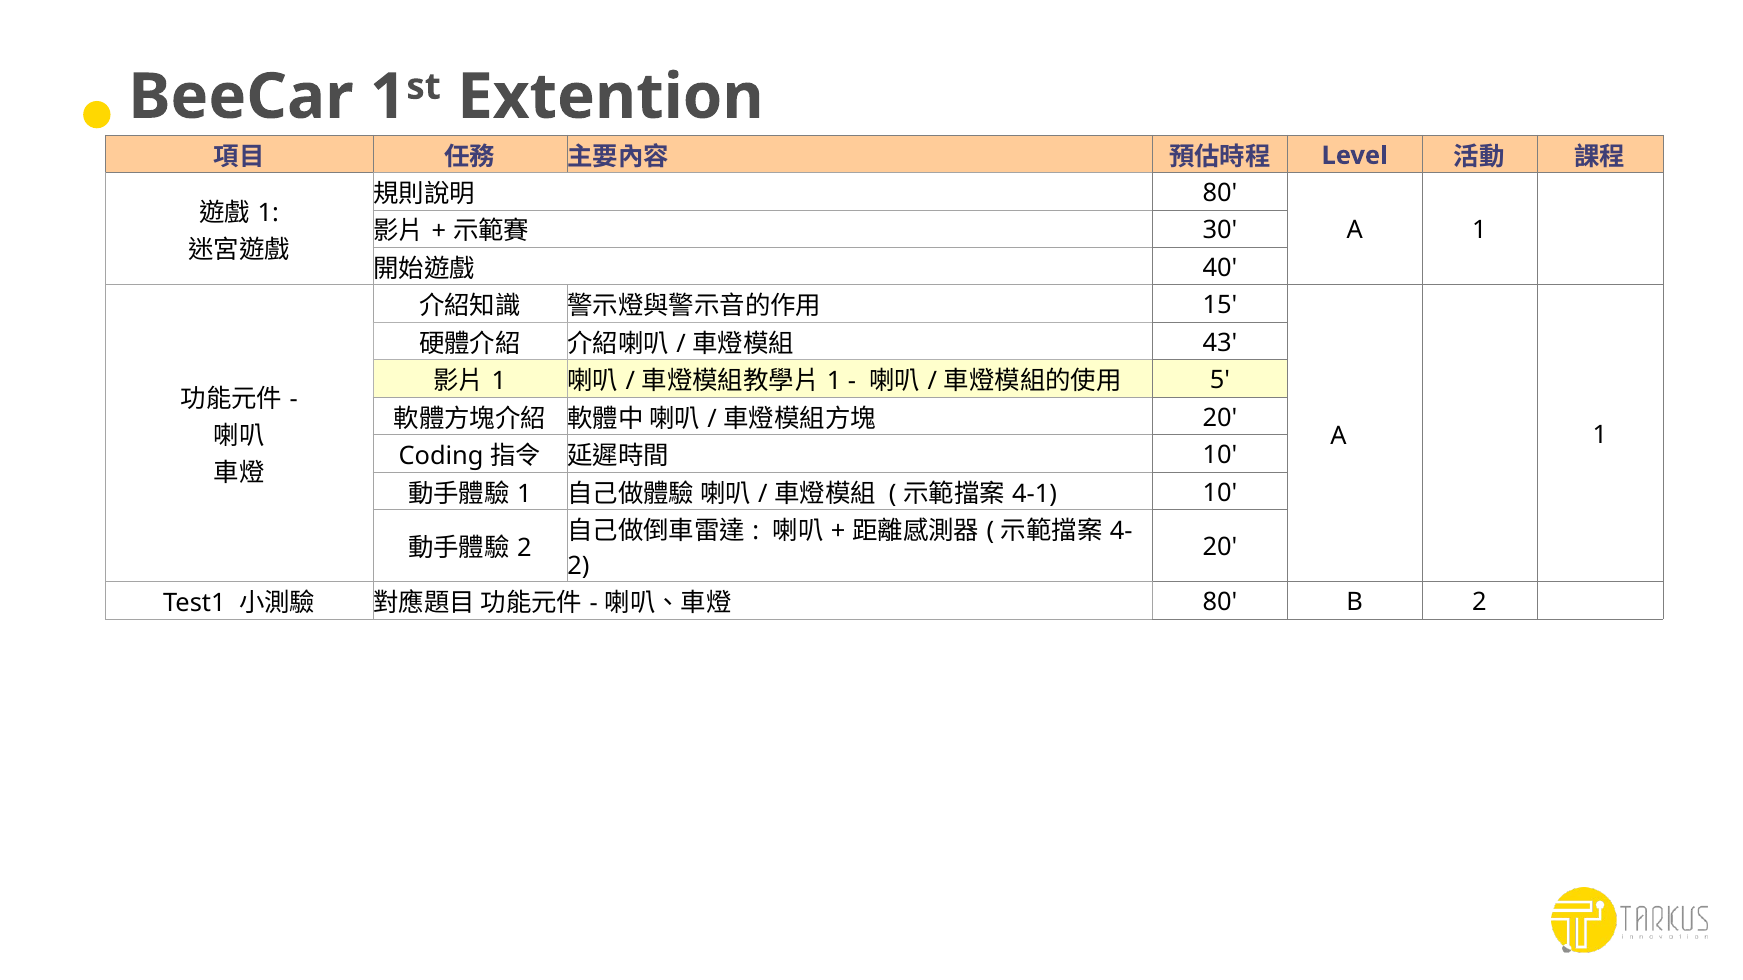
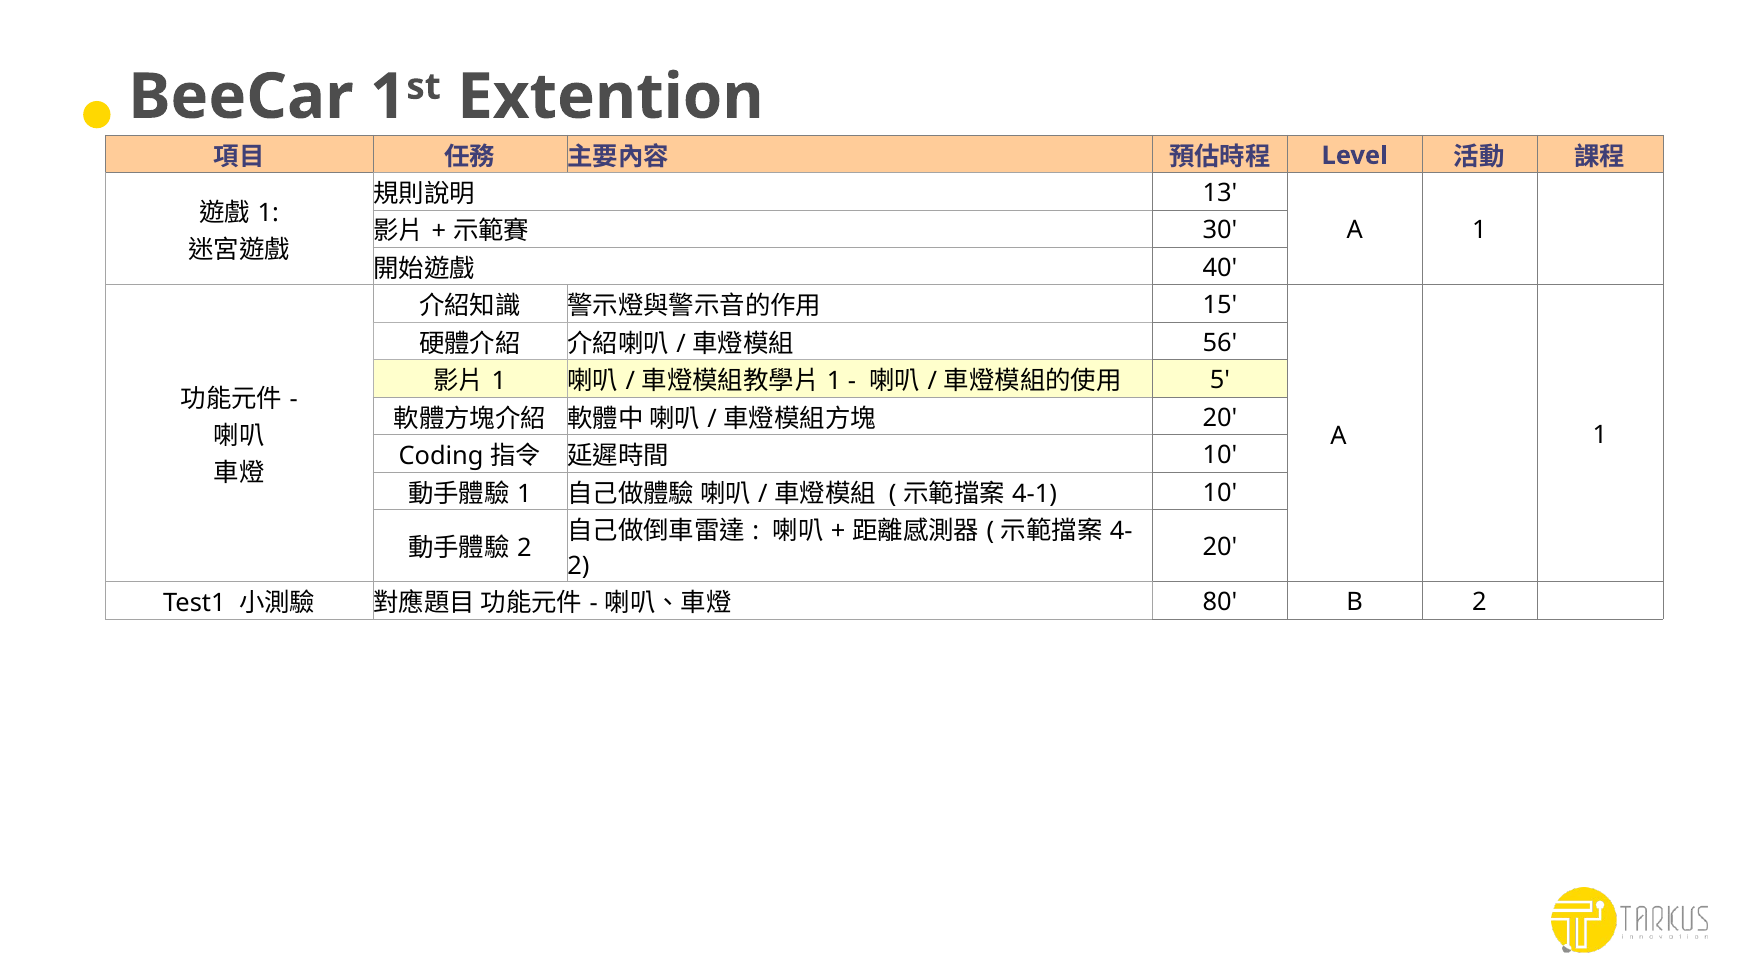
80: 80 -> 13 (1220, 193)
43: 43 -> 56 (1220, 343)
